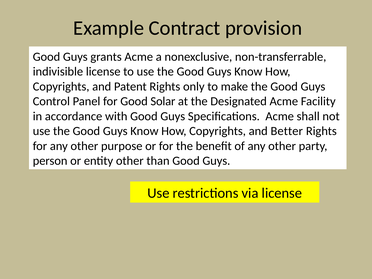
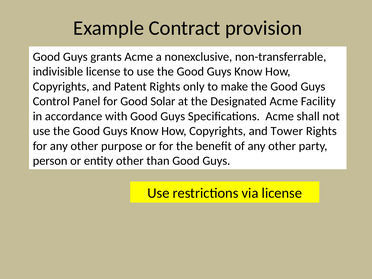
Better: Better -> Tower (287, 131)
